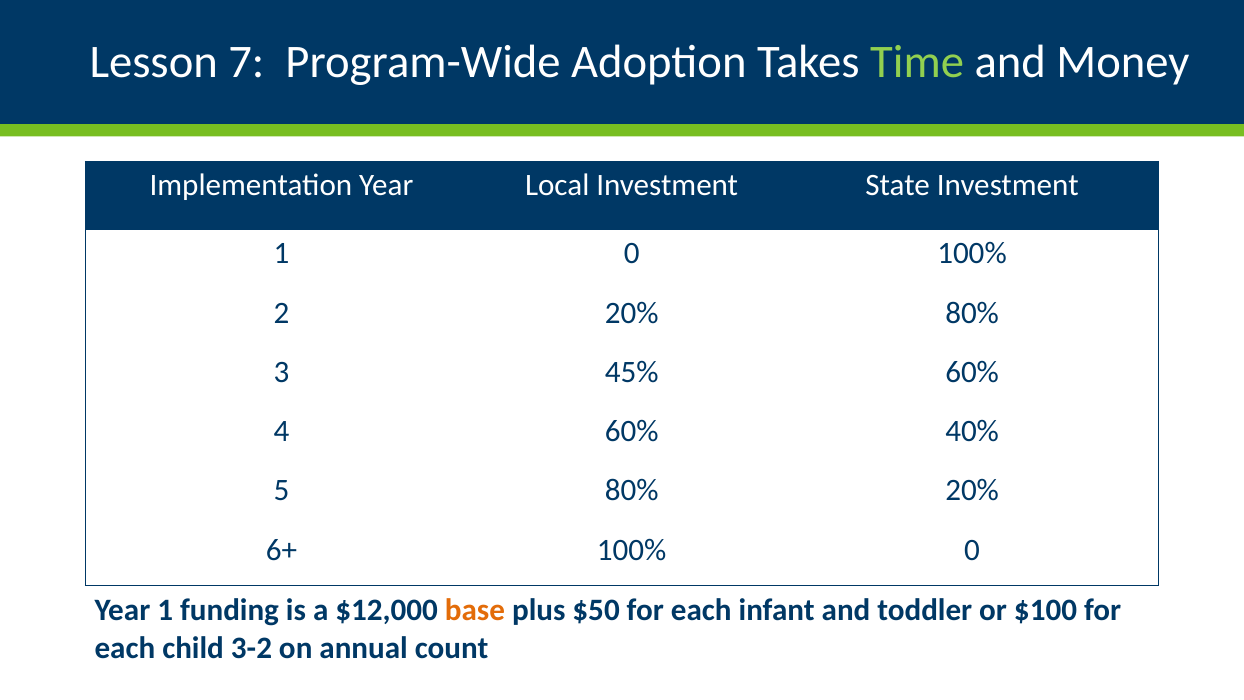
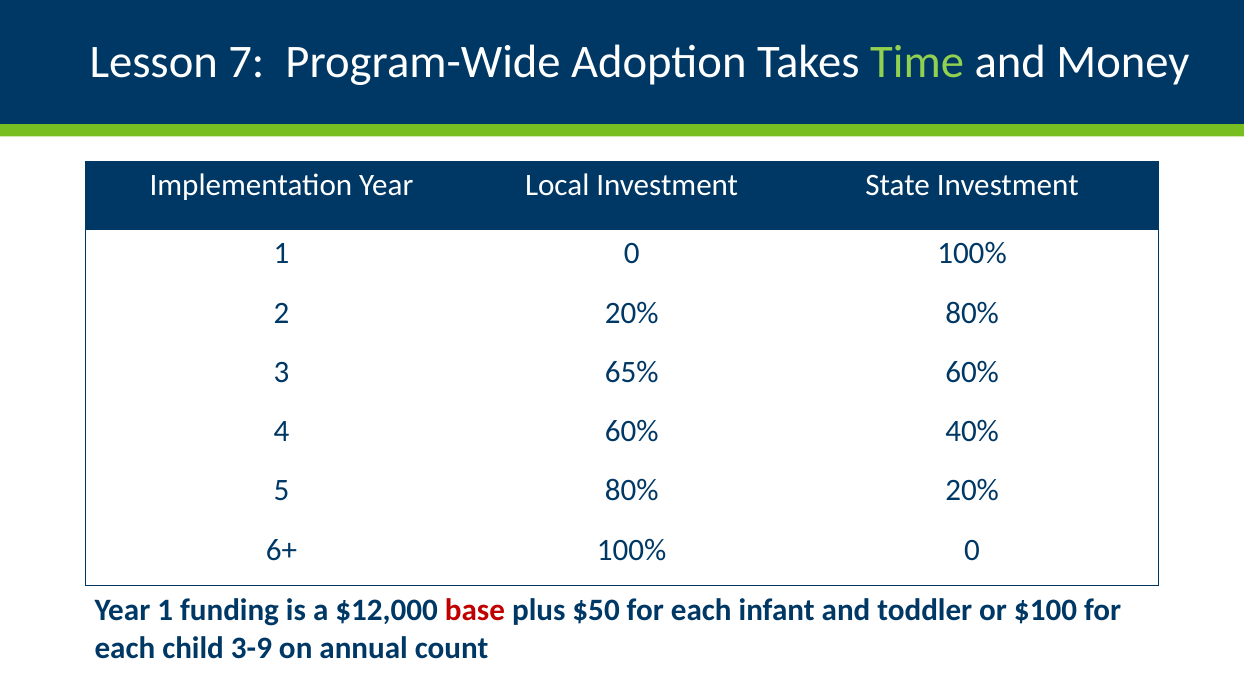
45%: 45% -> 65% (632, 372)
base colour: orange -> red (475, 610)
3-2: 3-2 -> 3-9 (251, 648)
